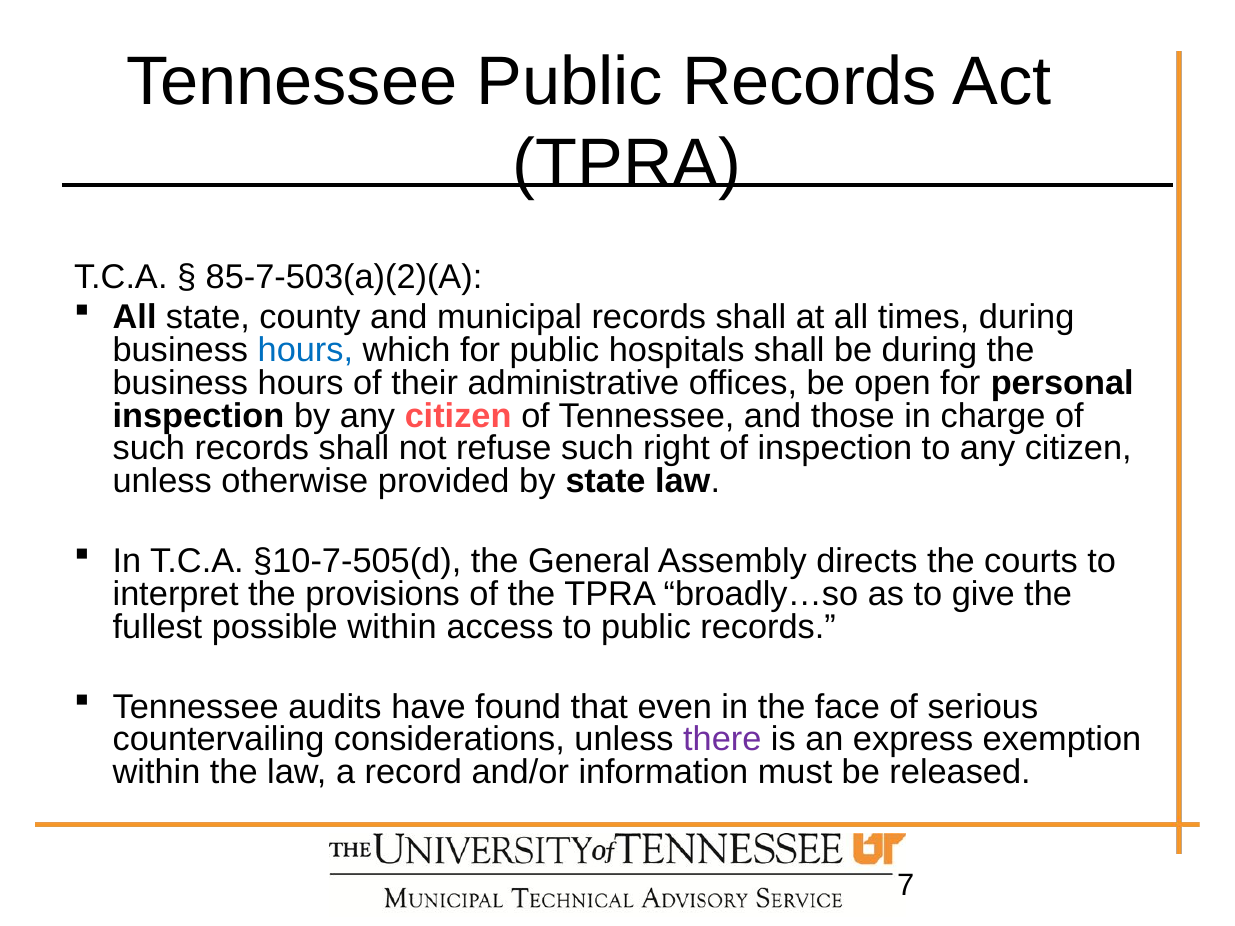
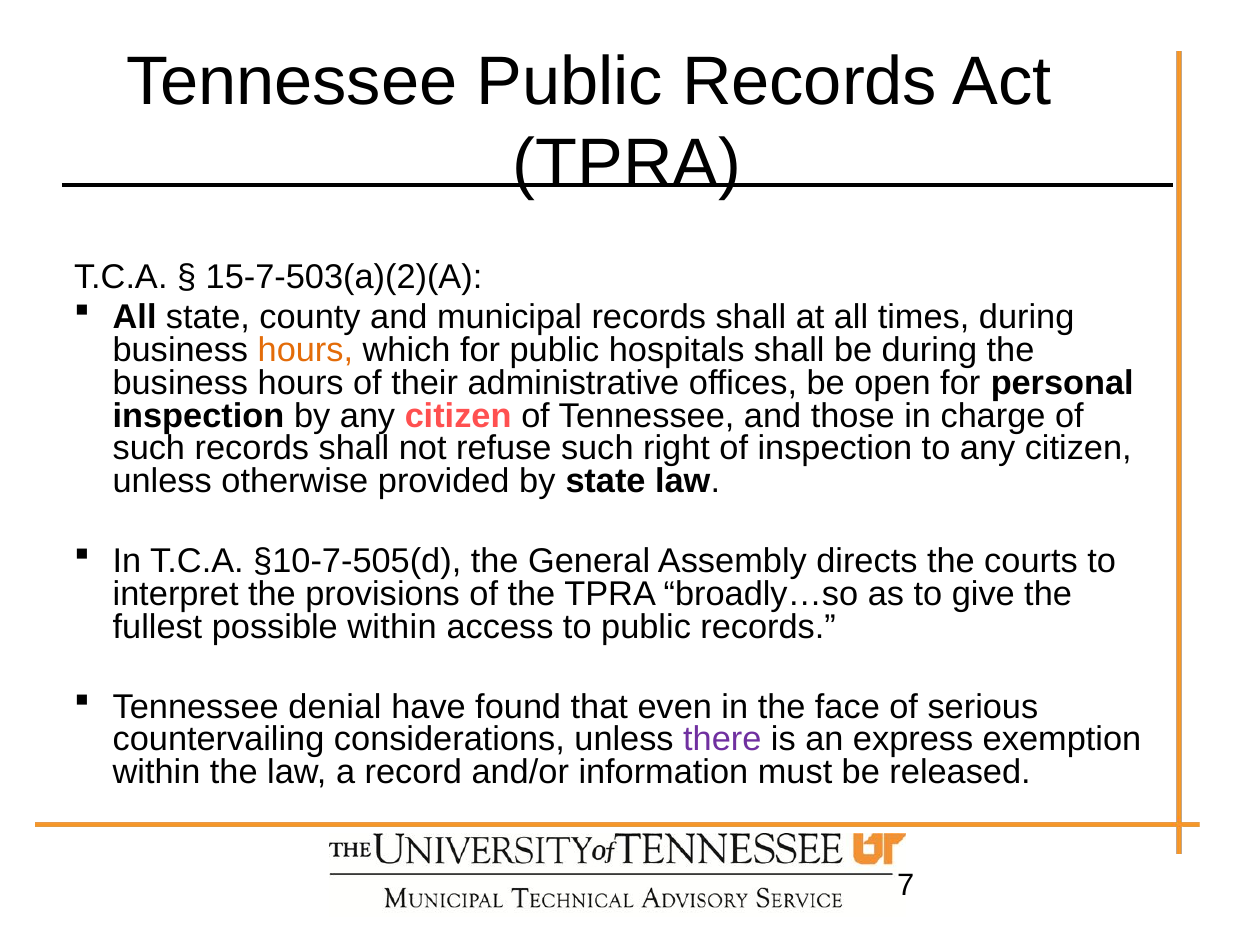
85-7-503(a)(2)(A: 85-7-503(a)(2)(A -> 15-7-503(a)(2)(A (344, 277)
hours colour: blue -> orange (305, 350)
audits: audits -> denial (335, 707)
